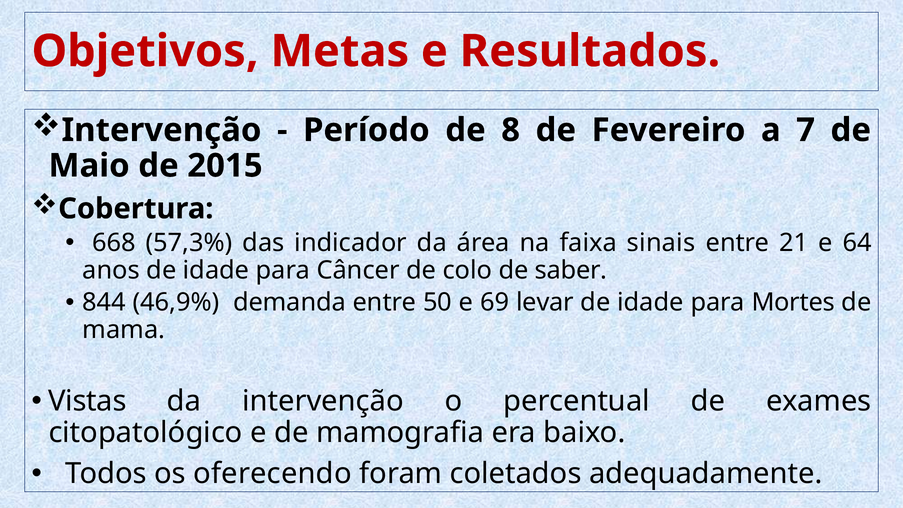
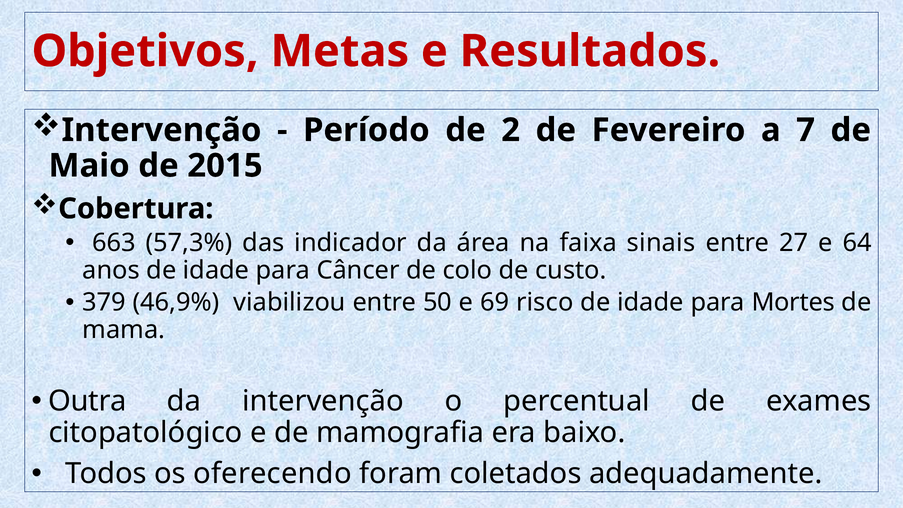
8: 8 -> 2 (511, 130)
668: 668 -> 663 (114, 243)
21: 21 -> 27 (794, 243)
saber: saber -> custo (571, 270)
844: 844 -> 379 (104, 303)
demanda: demanda -> viabilizou (289, 303)
levar: levar -> risco (545, 303)
Vistas: Vistas -> Outra (87, 401)
